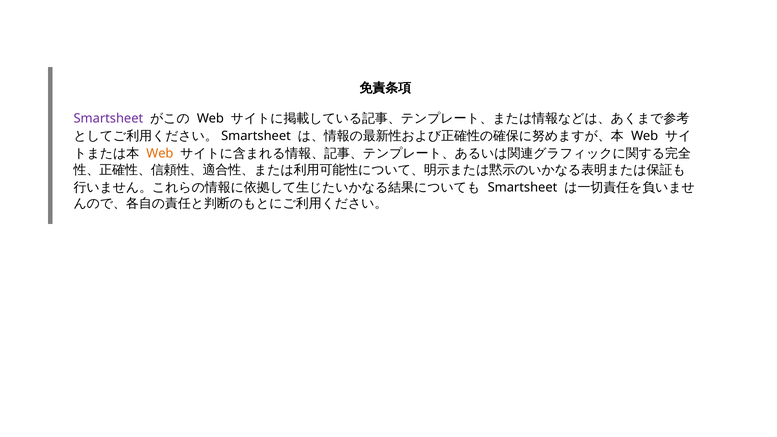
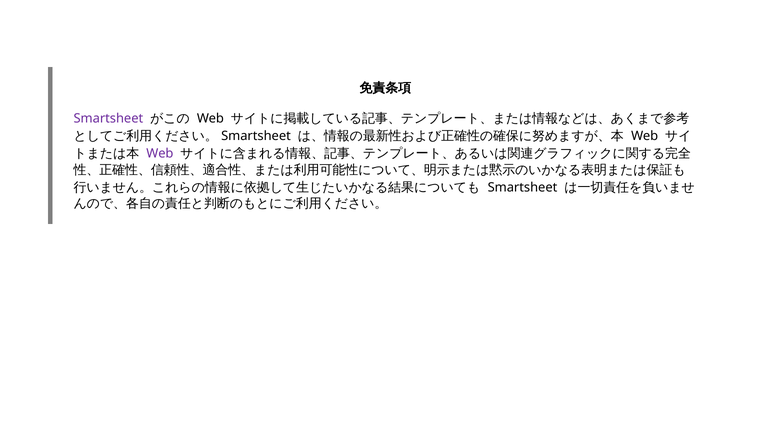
Web colour: orange -> purple (160, 154)
